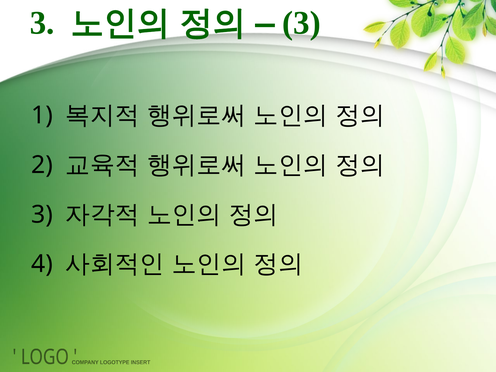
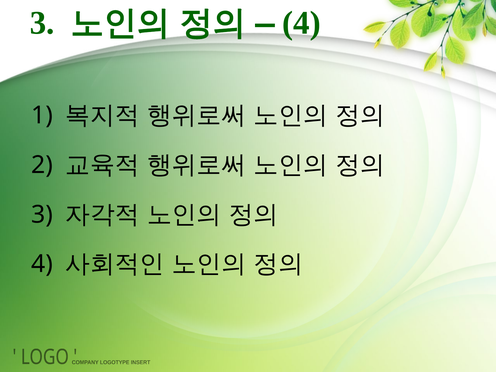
3: 3 -> 4 (301, 23)
